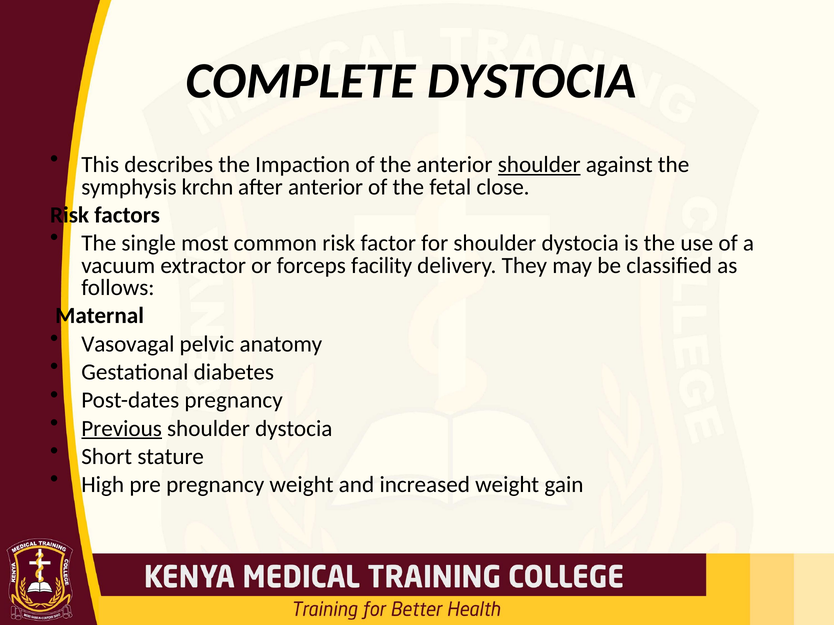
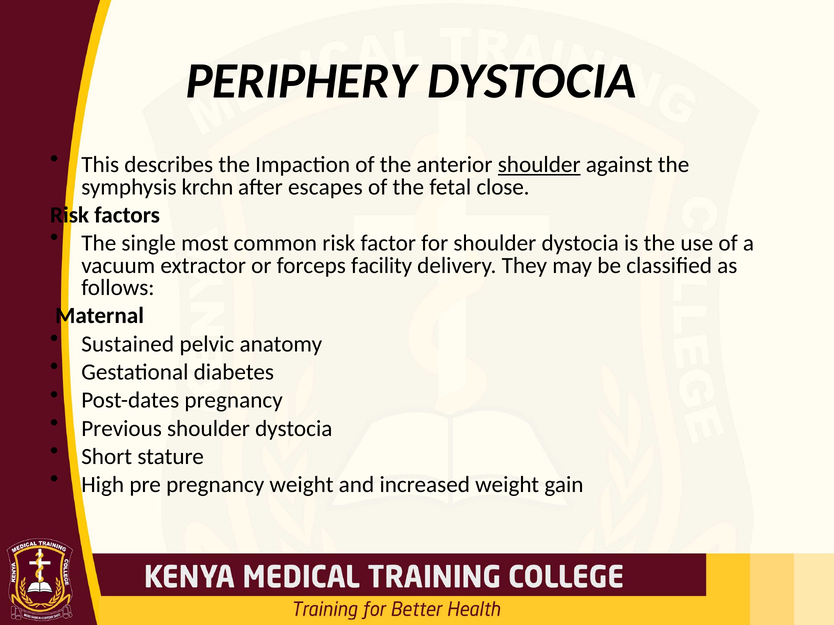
COMPLETE: COMPLETE -> PERIPHERY (301, 81)
after anterior: anterior -> escapes (325, 187)
Vasovagal: Vasovagal -> Sustained (128, 344)
Previous underline: present -> none (122, 429)
